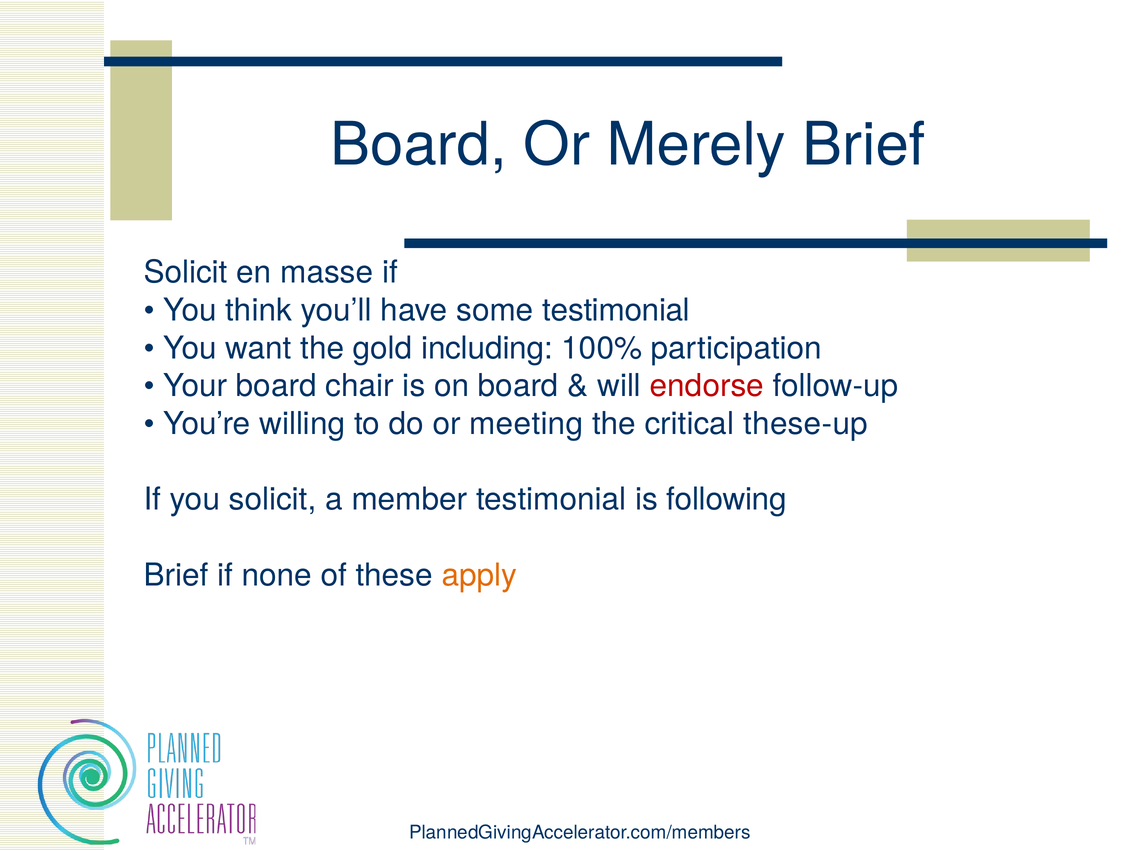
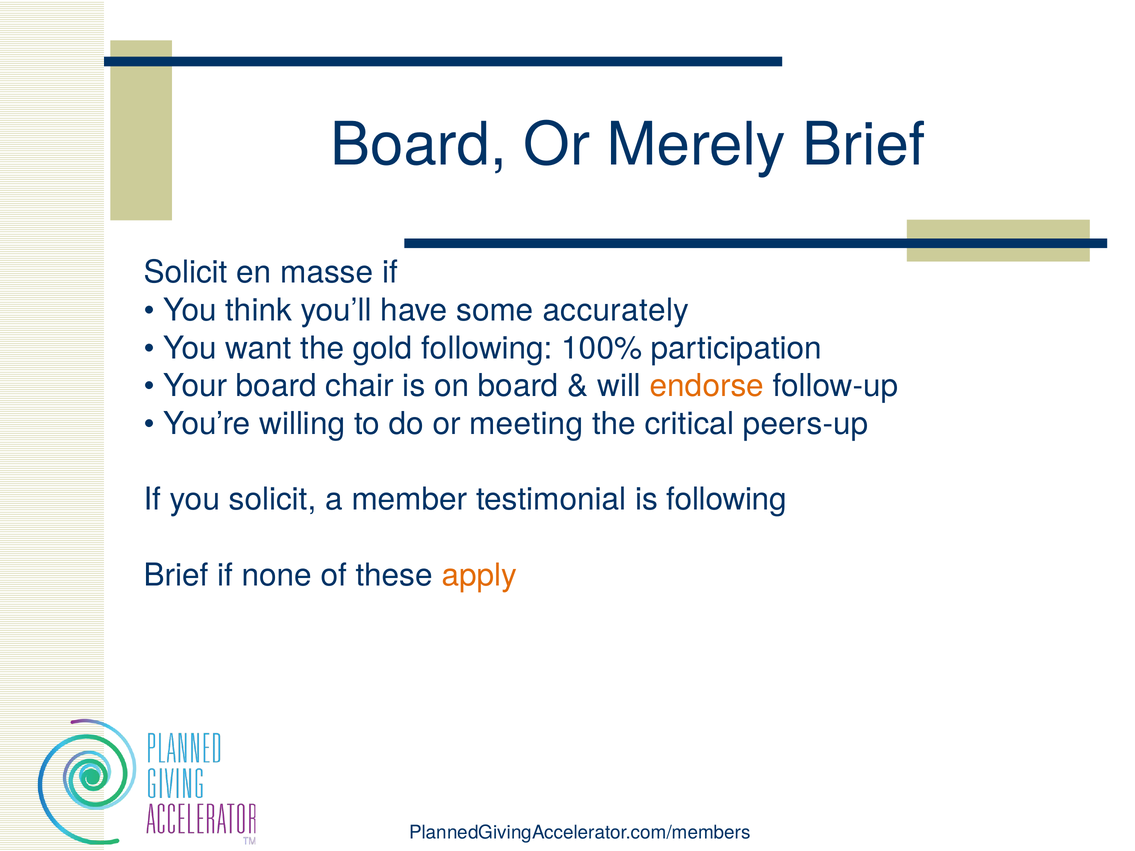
some testimonial: testimonial -> accurately (616, 310)
gold including: including -> following (487, 348)
endorse colour: red -> orange (707, 386)
these-up: these-up -> peers-up (806, 424)
